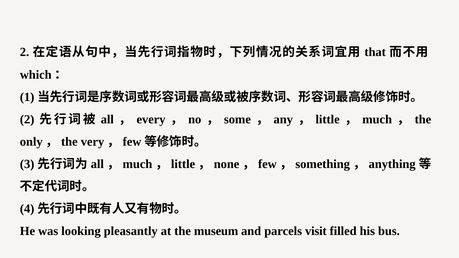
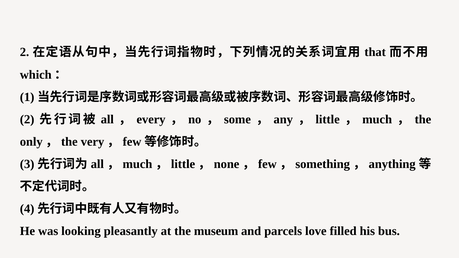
visit: visit -> love (316, 231)
